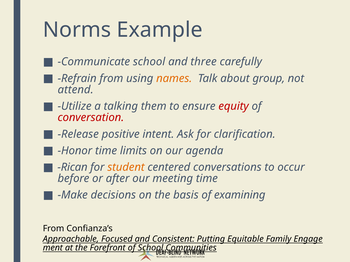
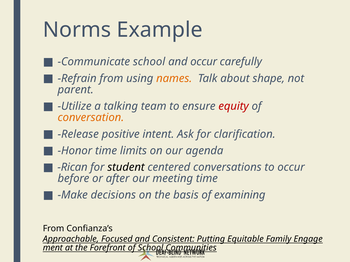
and three: three -> occur (204, 62)
group: group -> shape (269, 79)
attend: attend -> parent (76, 90)
them: them -> team (154, 106)
conversation colour: red -> orange (91, 118)
student colour: orange -> black (126, 167)
